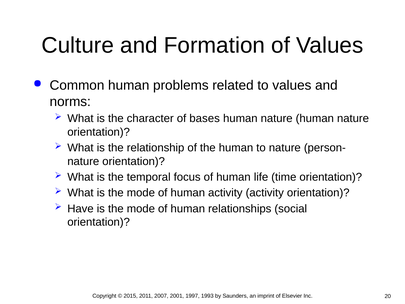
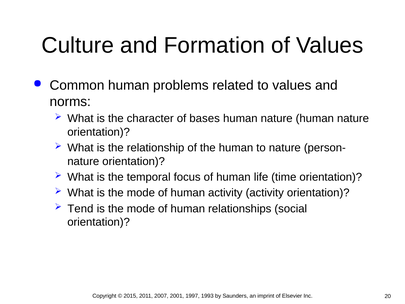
Have: Have -> Tend (80, 208)
